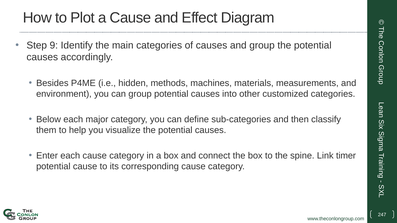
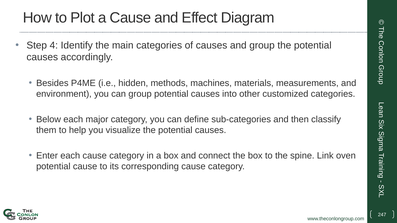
9: 9 -> 4 (54, 45)
timer: timer -> oven (346, 156)
